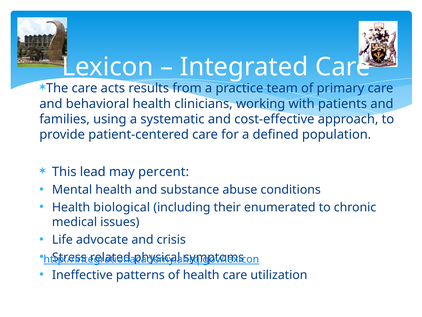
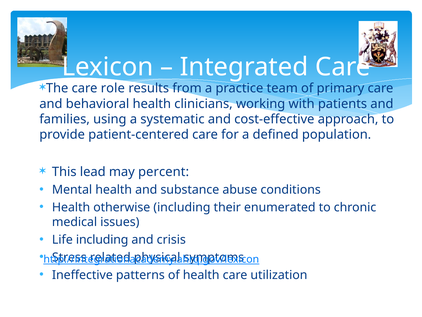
acts: acts -> role (113, 88)
biological: biological -> otherwise (122, 207)
Life advocate: advocate -> including (102, 239)
